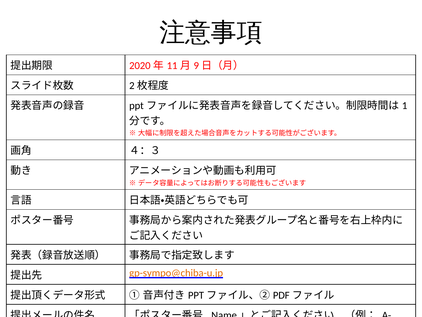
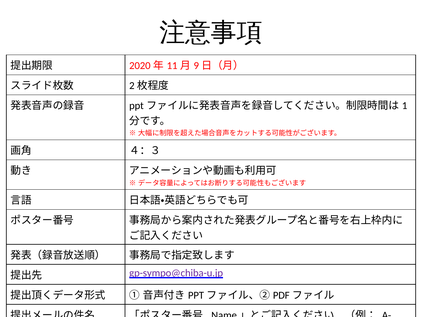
gp-sympo@chiba-u.jp colour: orange -> purple (176, 273)
